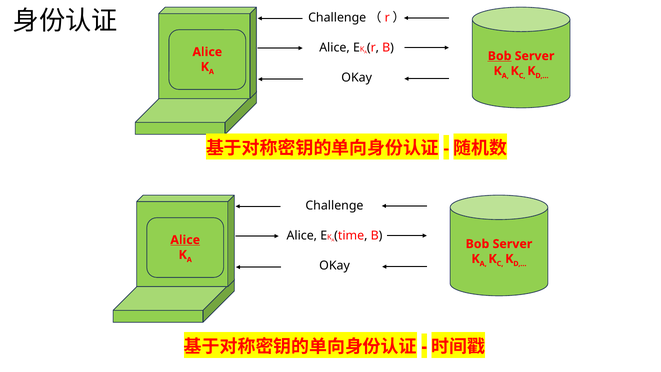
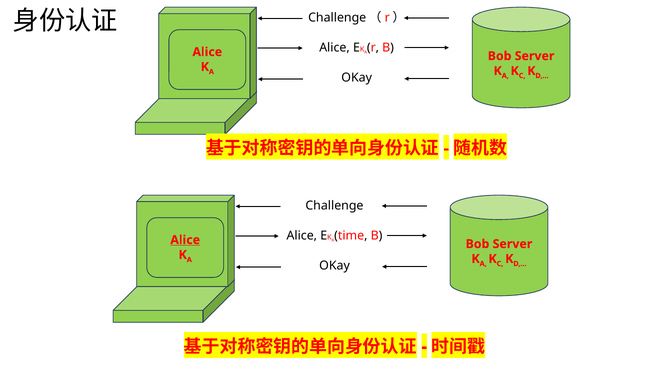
Bob underline: present -> none (500, 56)
